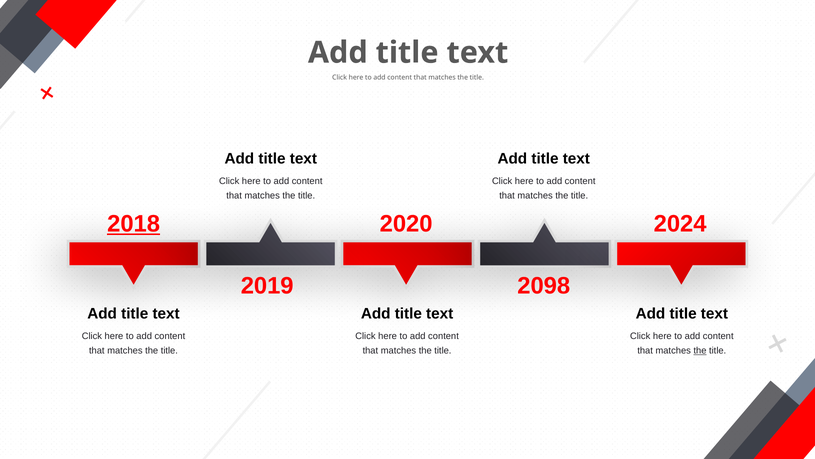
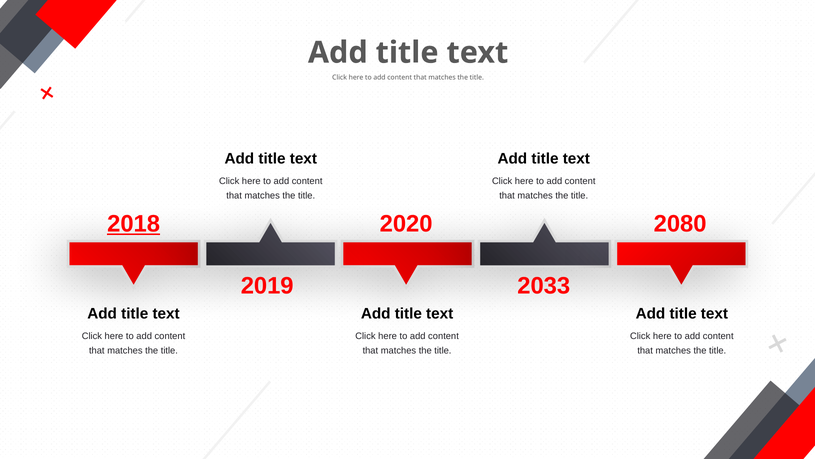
2024: 2024 -> 2080 (680, 224)
2098: 2098 -> 2033 (544, 286)
the underline: present -> none (700, 350)
